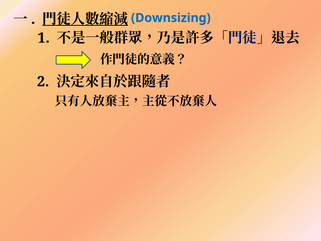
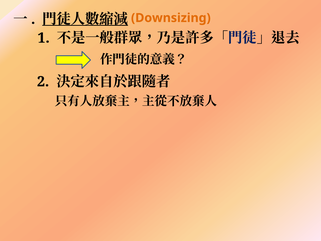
Downsizing colour: blue -> orange (171, 18)
